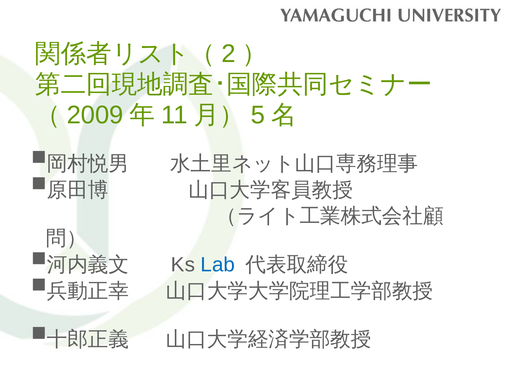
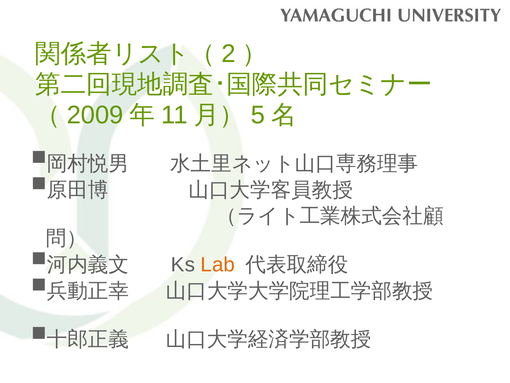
Lab colour: blue -> orange (218, 264)
